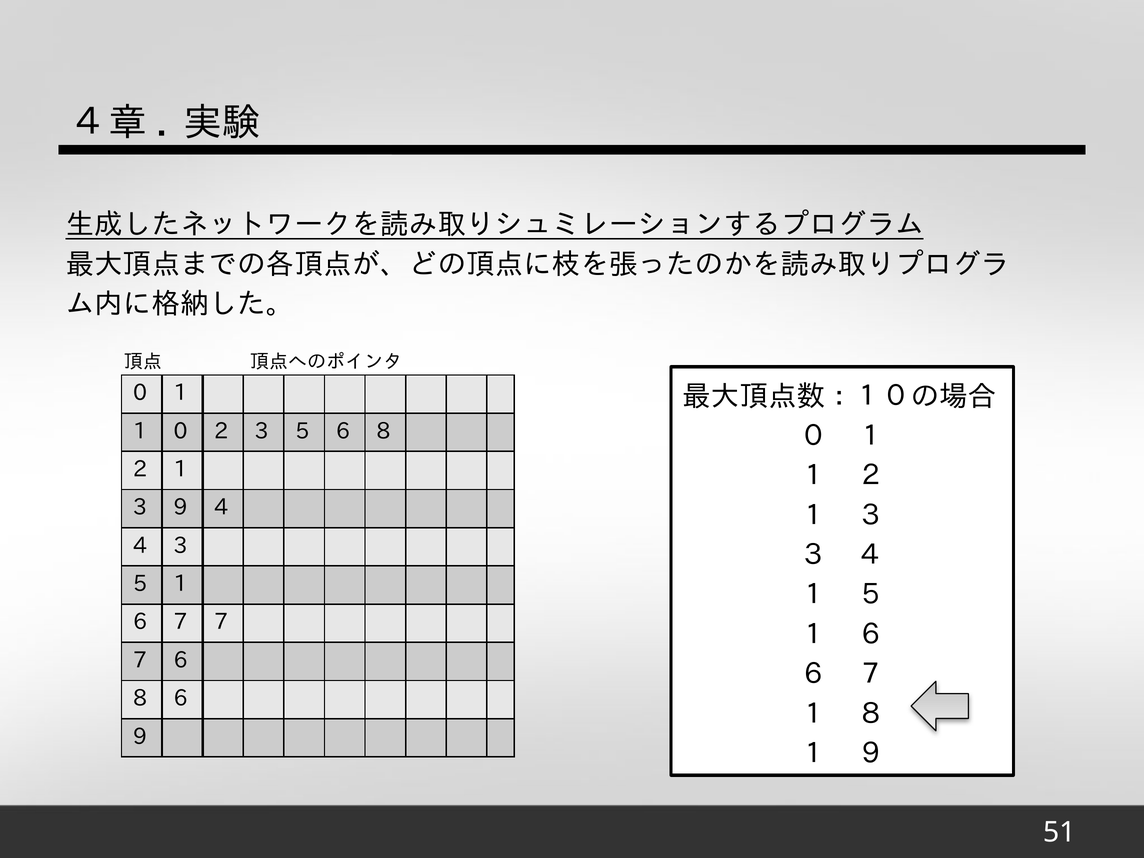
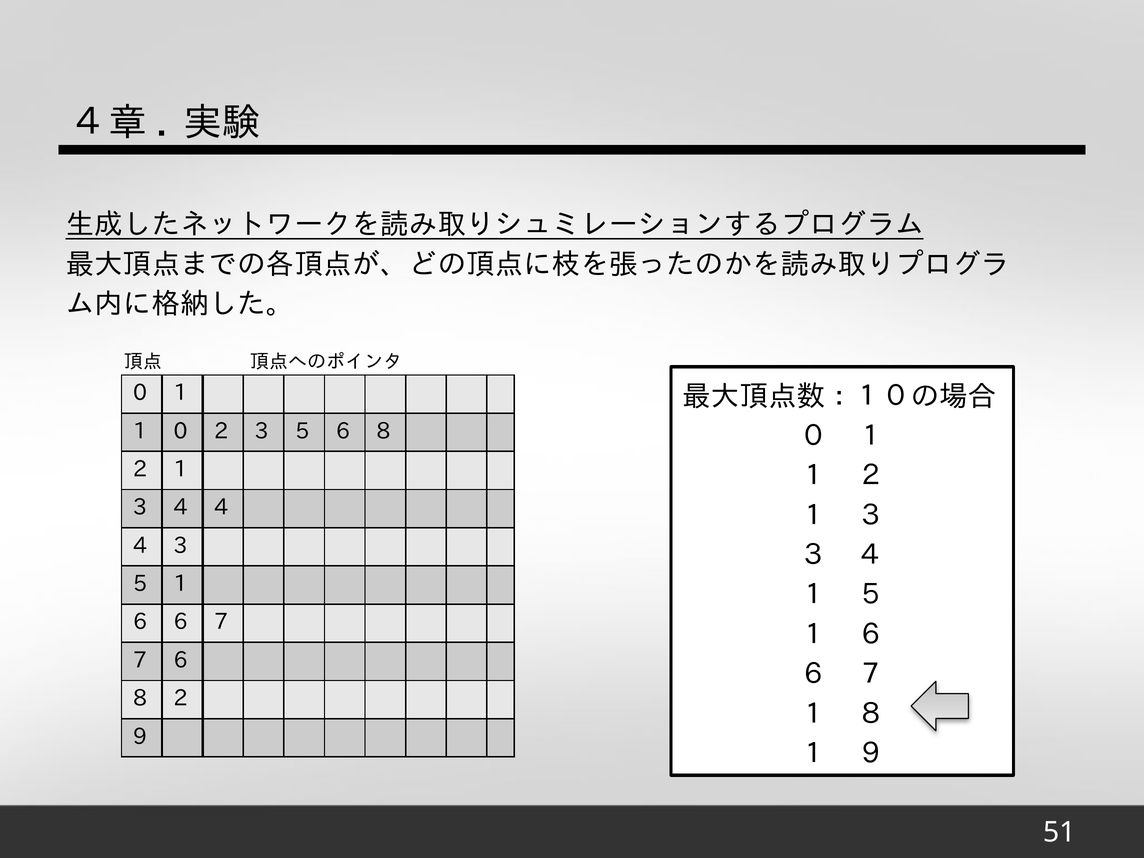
3 9: 9 -> 4 (181, 508)
6 7: 7 -> 6 (181, 622)
6: 6 -> 2 (181, 699)
